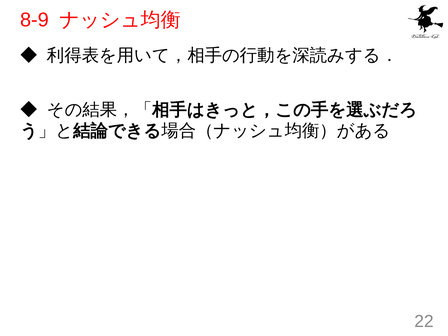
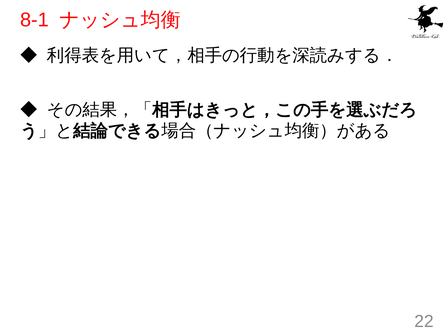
8-9: 8-9 -> 8-1 (35, 20)
